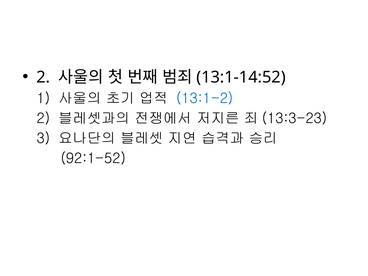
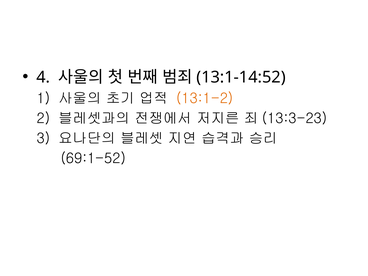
2: 2 -> 4 (43, 77)
13:1-2 colour: blue -> orange (205, 98)
92:1-52: 92:1-52 -> 69:1-52 (93, 158)
